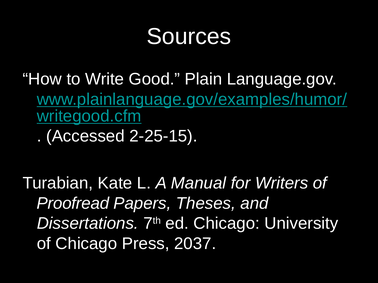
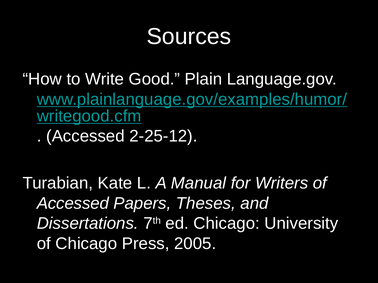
2-25-15: 2-25-15 -> 2-25-12 (163, 136)
Proofread: Proofread -> Accessed (73, 204)
2037: 2037 -> 2005 (195, 244)
